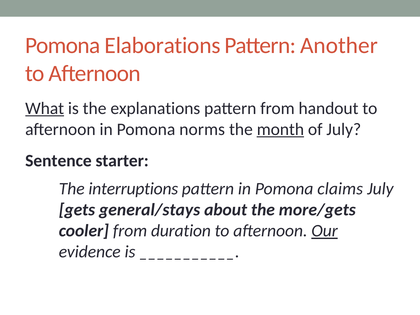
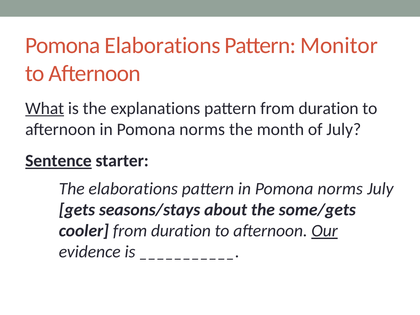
Another: Another -> Monitor (339, 45)
pattern from handout: handout -> duration (329, 108)
month underline: present -> none (280, 129)
Sentence underline: none -> present (58, 161)
The interruptions: interruptions -> elaborations (133, 189)
pattern in Pomona claims: claims -> norms (340, 189)
general/stays: general/stays -> seasons/stays (150, 210)
more/gets: more/gets -> some/gets (317, 210)
